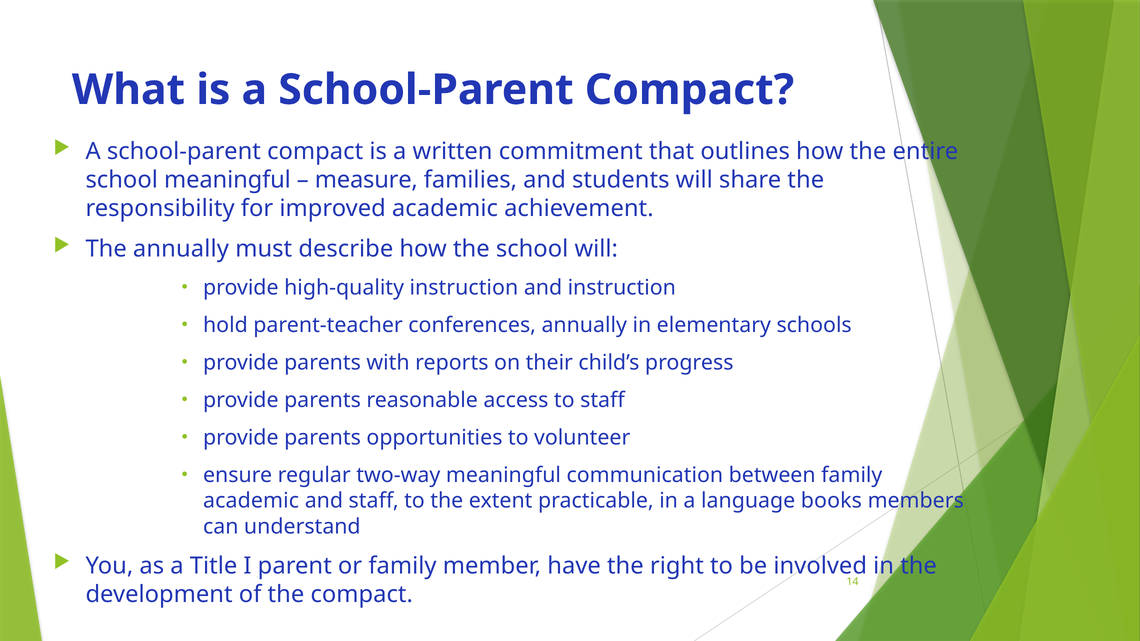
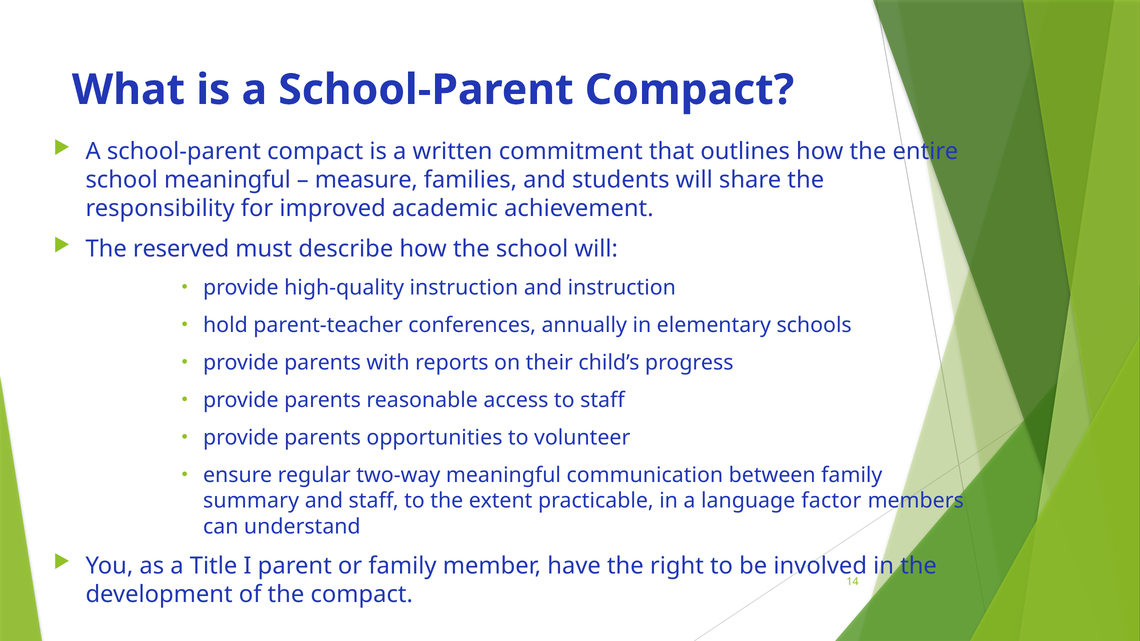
The annually: annually -> reserved (181, 249)
academic: academic -> summary (251, 501)
books: books -> factor (831, 501)
